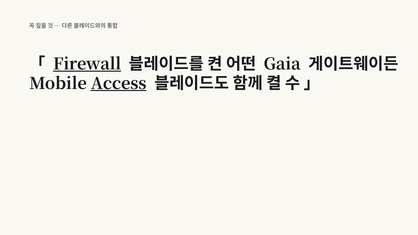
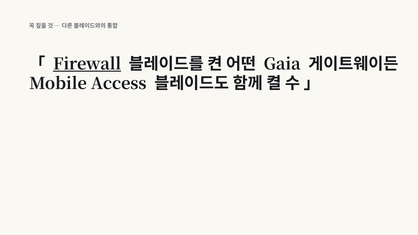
Access underline: present -> none (119, 84)
